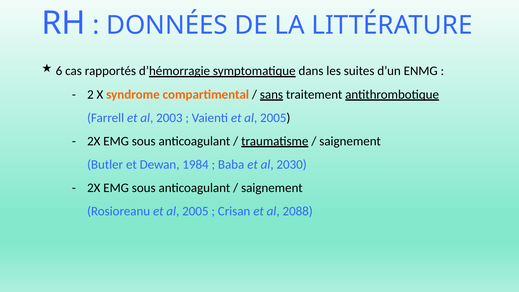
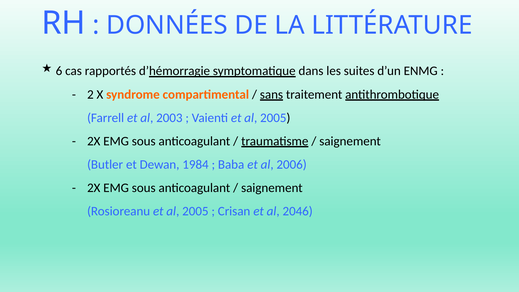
2030: 2030 -> 2006 (292, 164)
2088: 2088 -> 2046 (298, 211)
